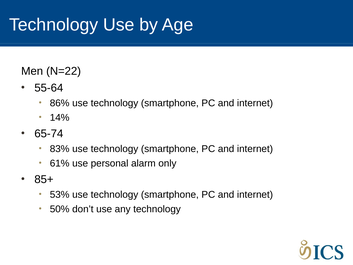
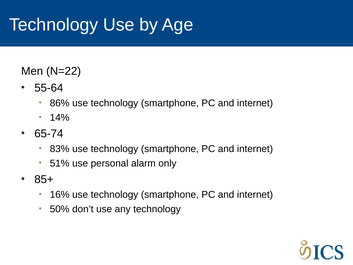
61%: 61% -> 51% (60, 163)
53%: 53% -> 16% (60, 194)
